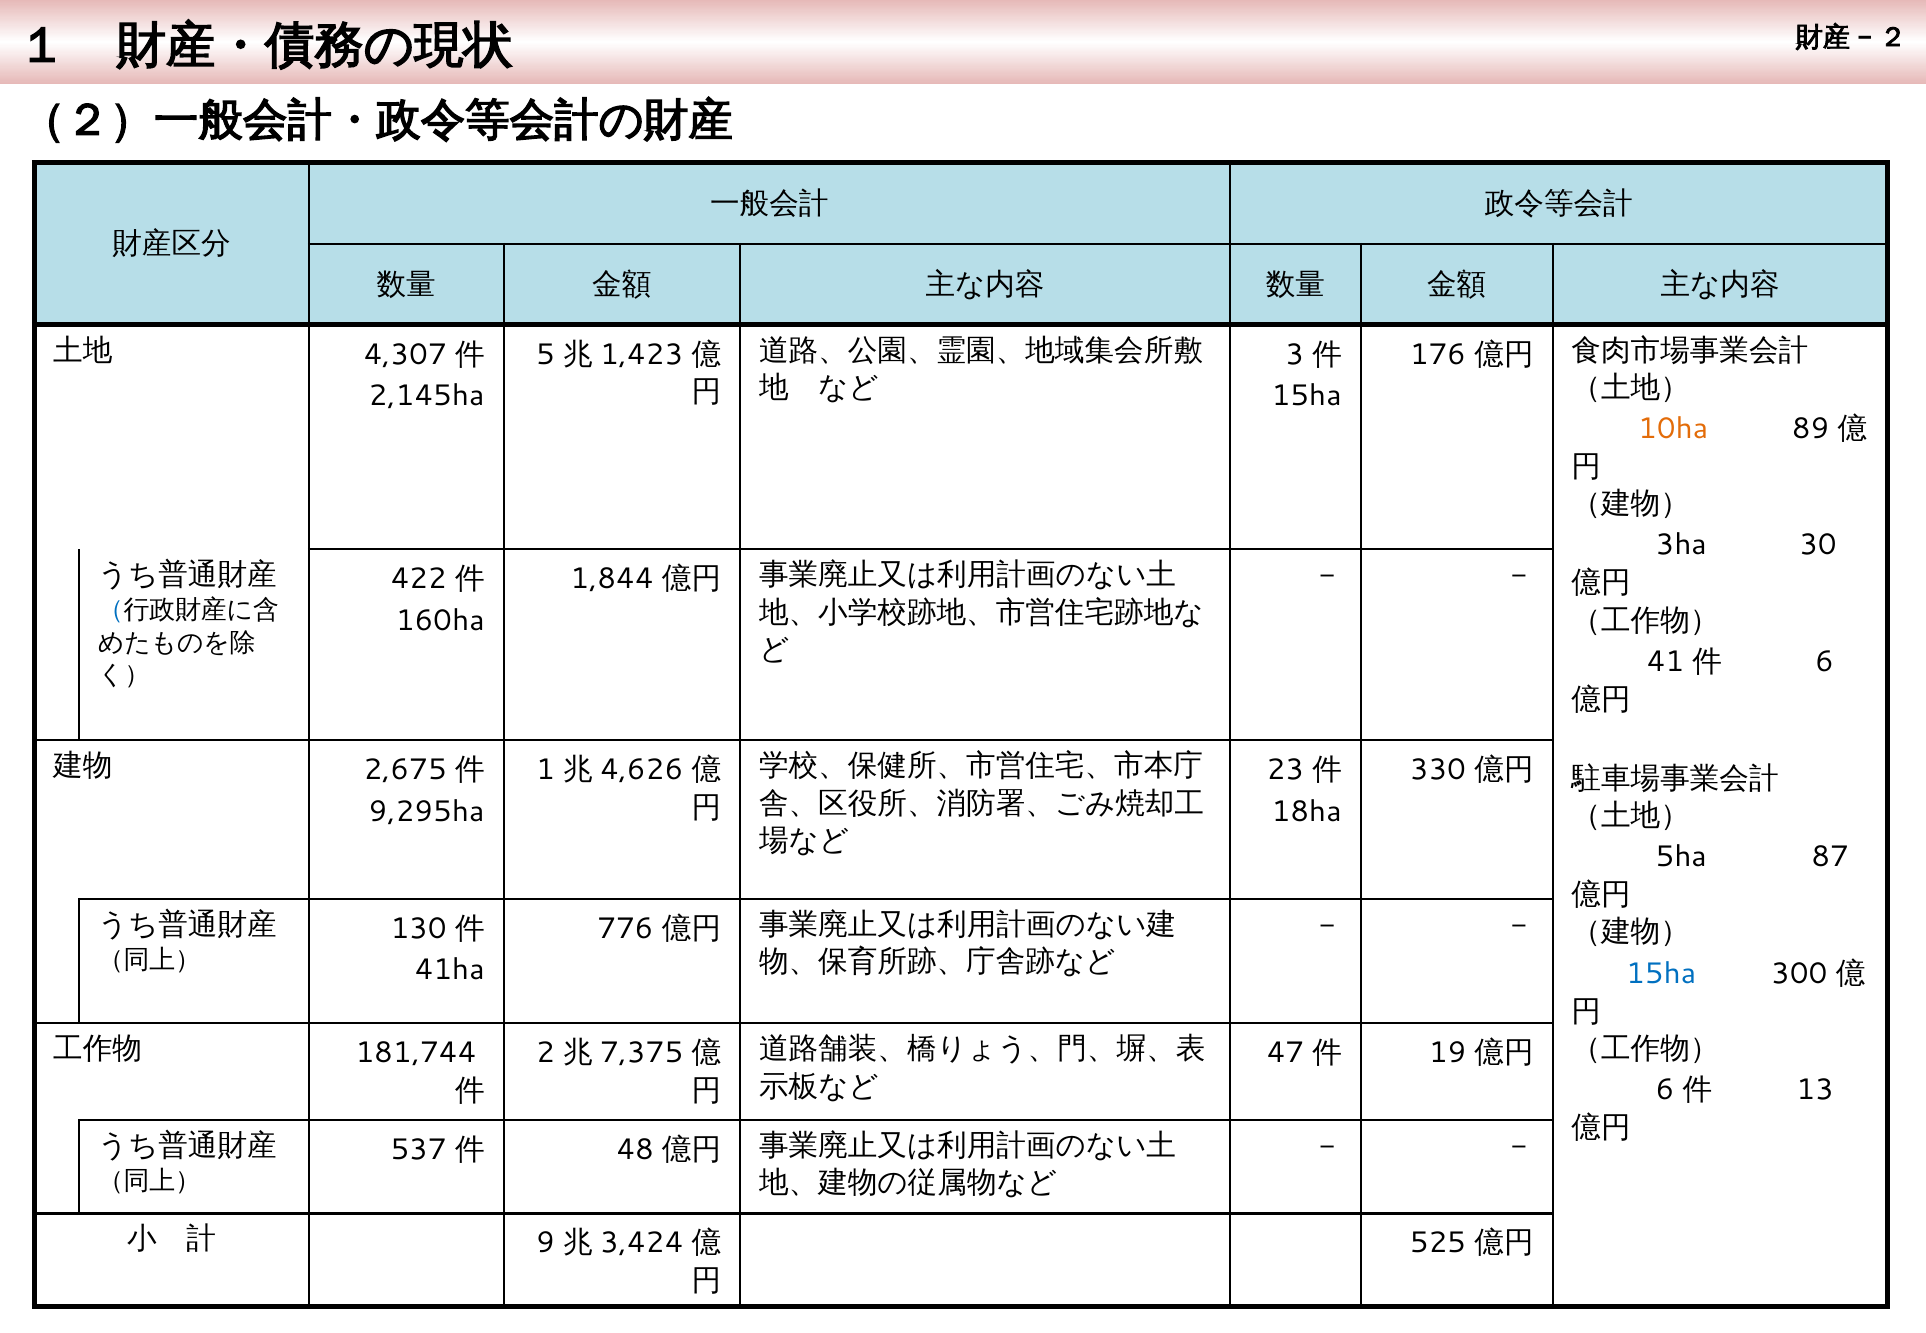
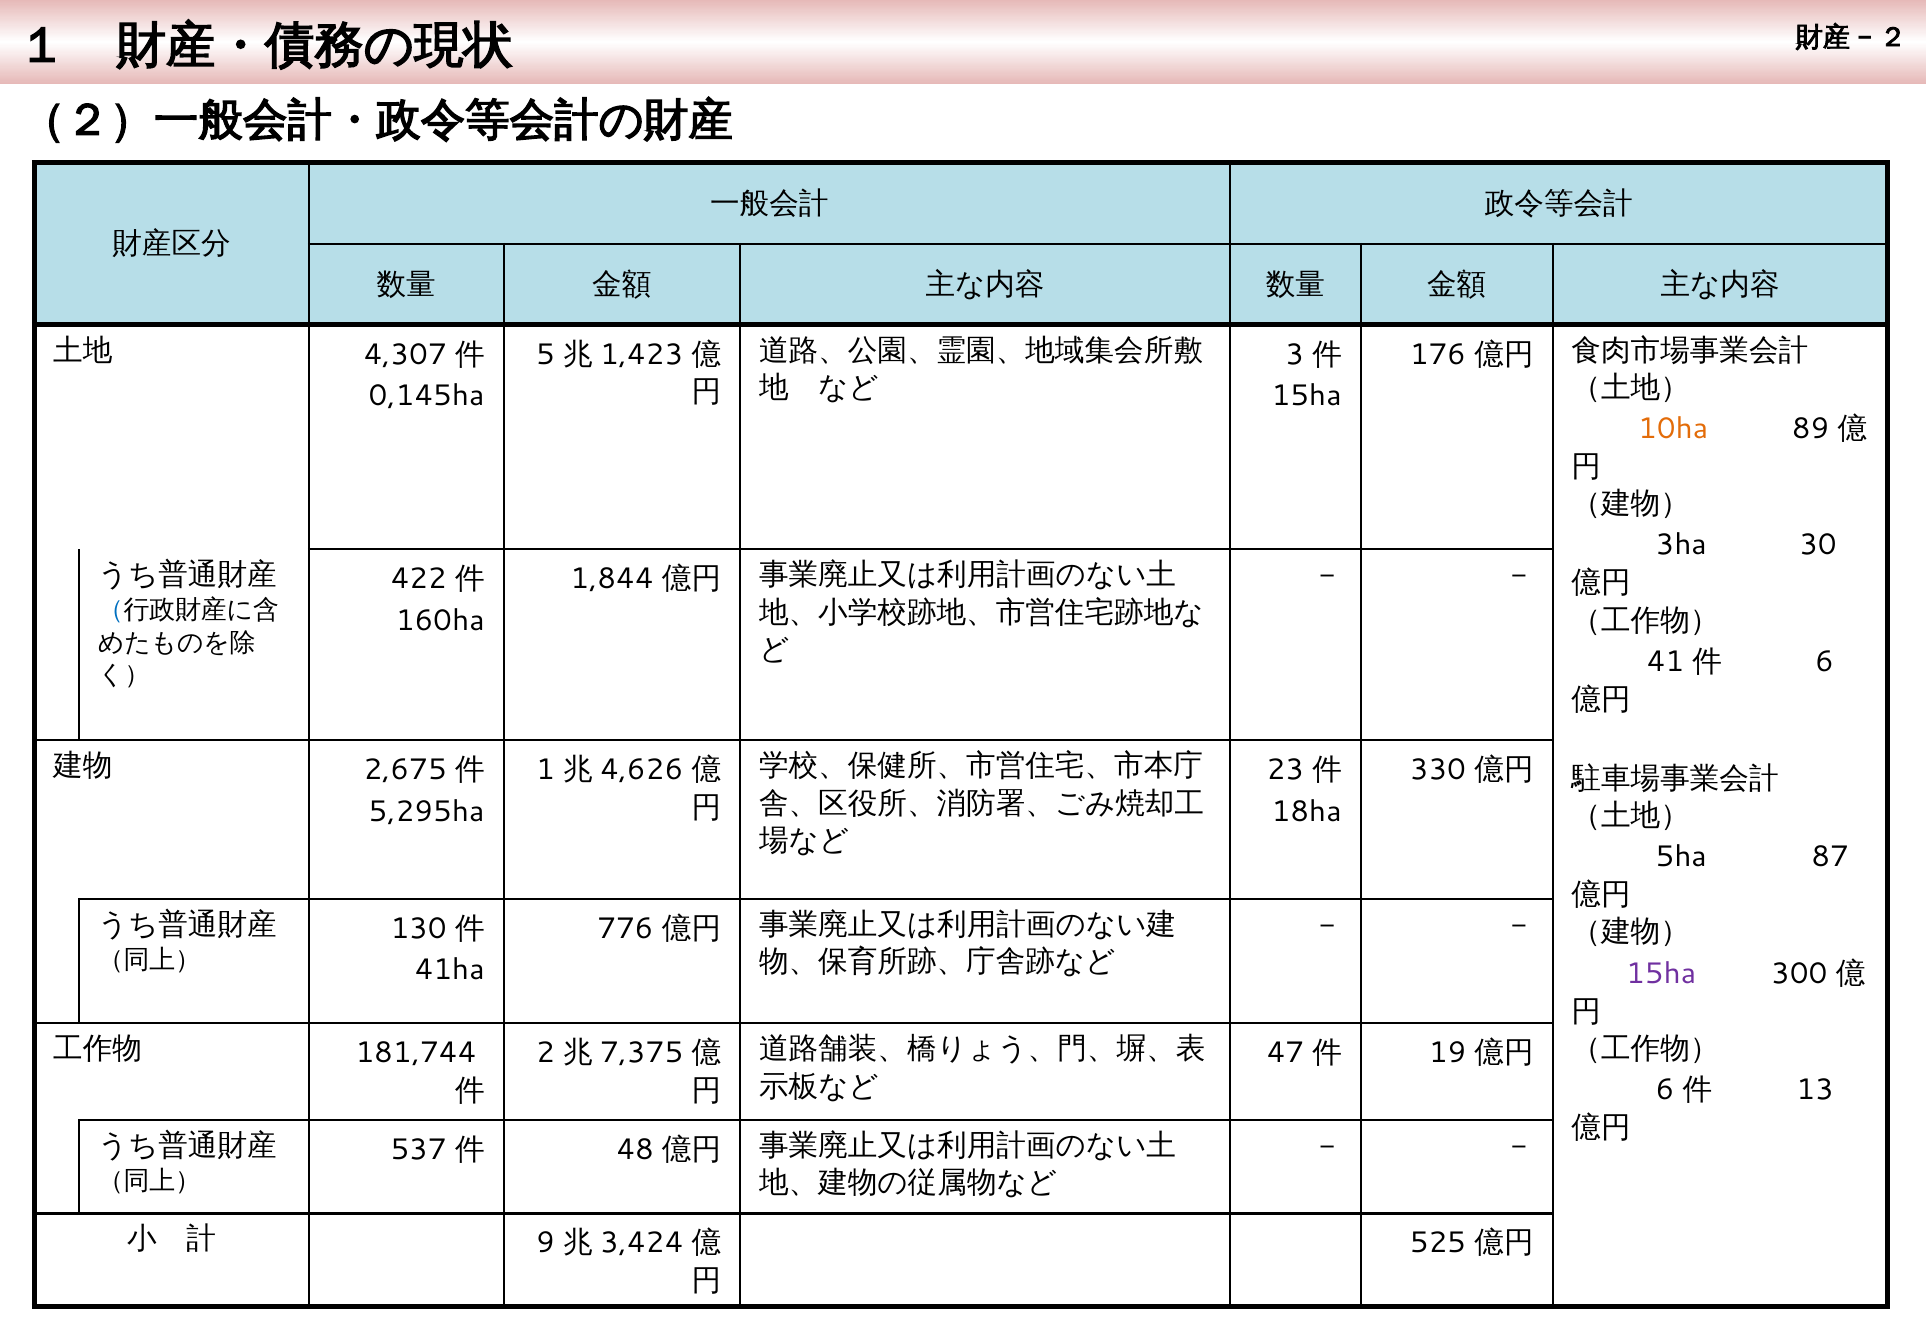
2,145ha: 2,145ha -> 0,145ha (427, 396)
9,295ha: 9,295ha -> 5,295ha (427, 812)
15ha colour: blue -> purple (1661, 974)
